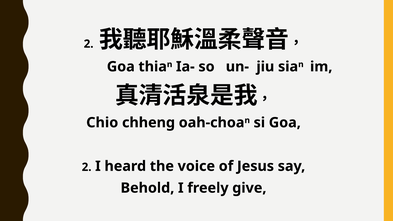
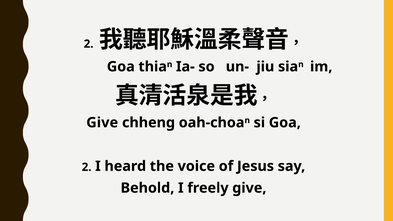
Chio: Chio -> Give (102, 123)
